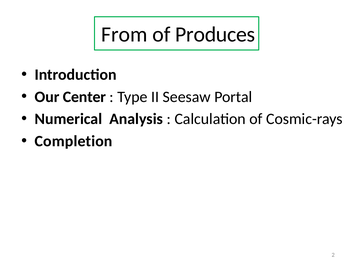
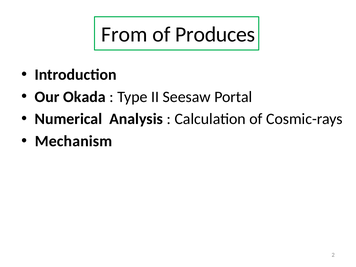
Center: Center -> Okada (84, 97)
Completion: Completion -> Mechanism (74, 141)
